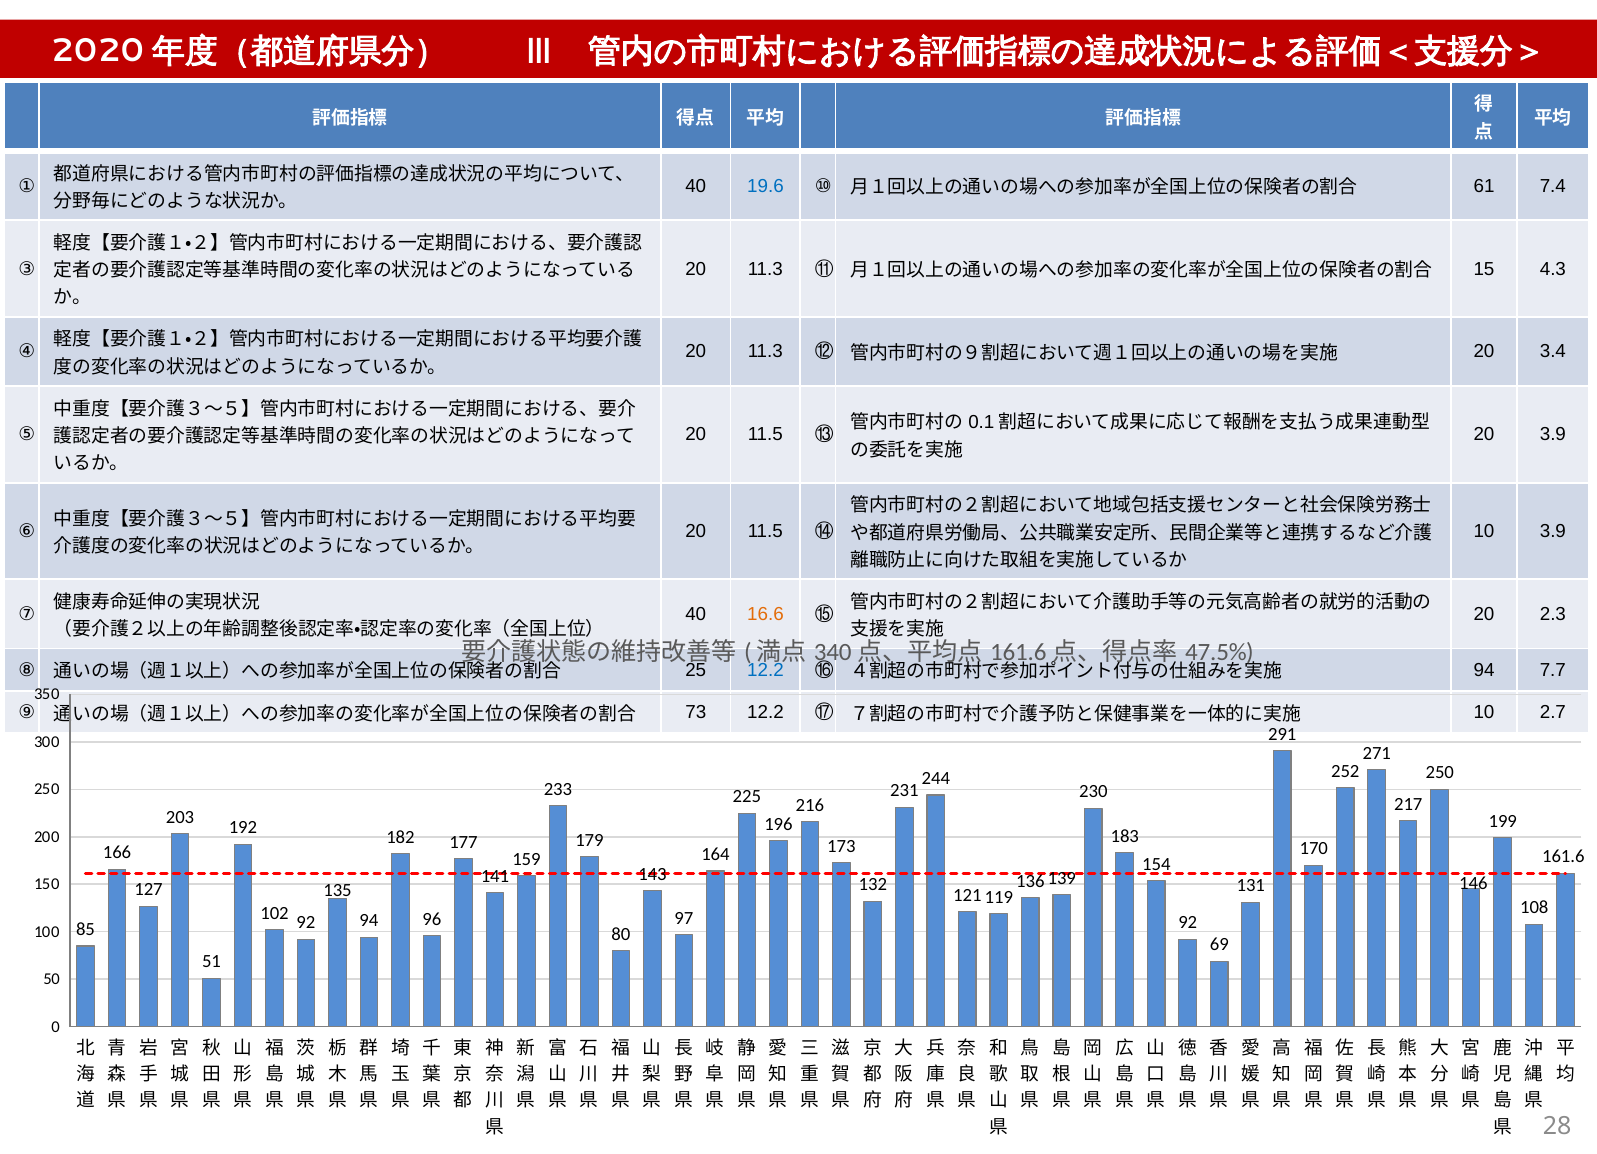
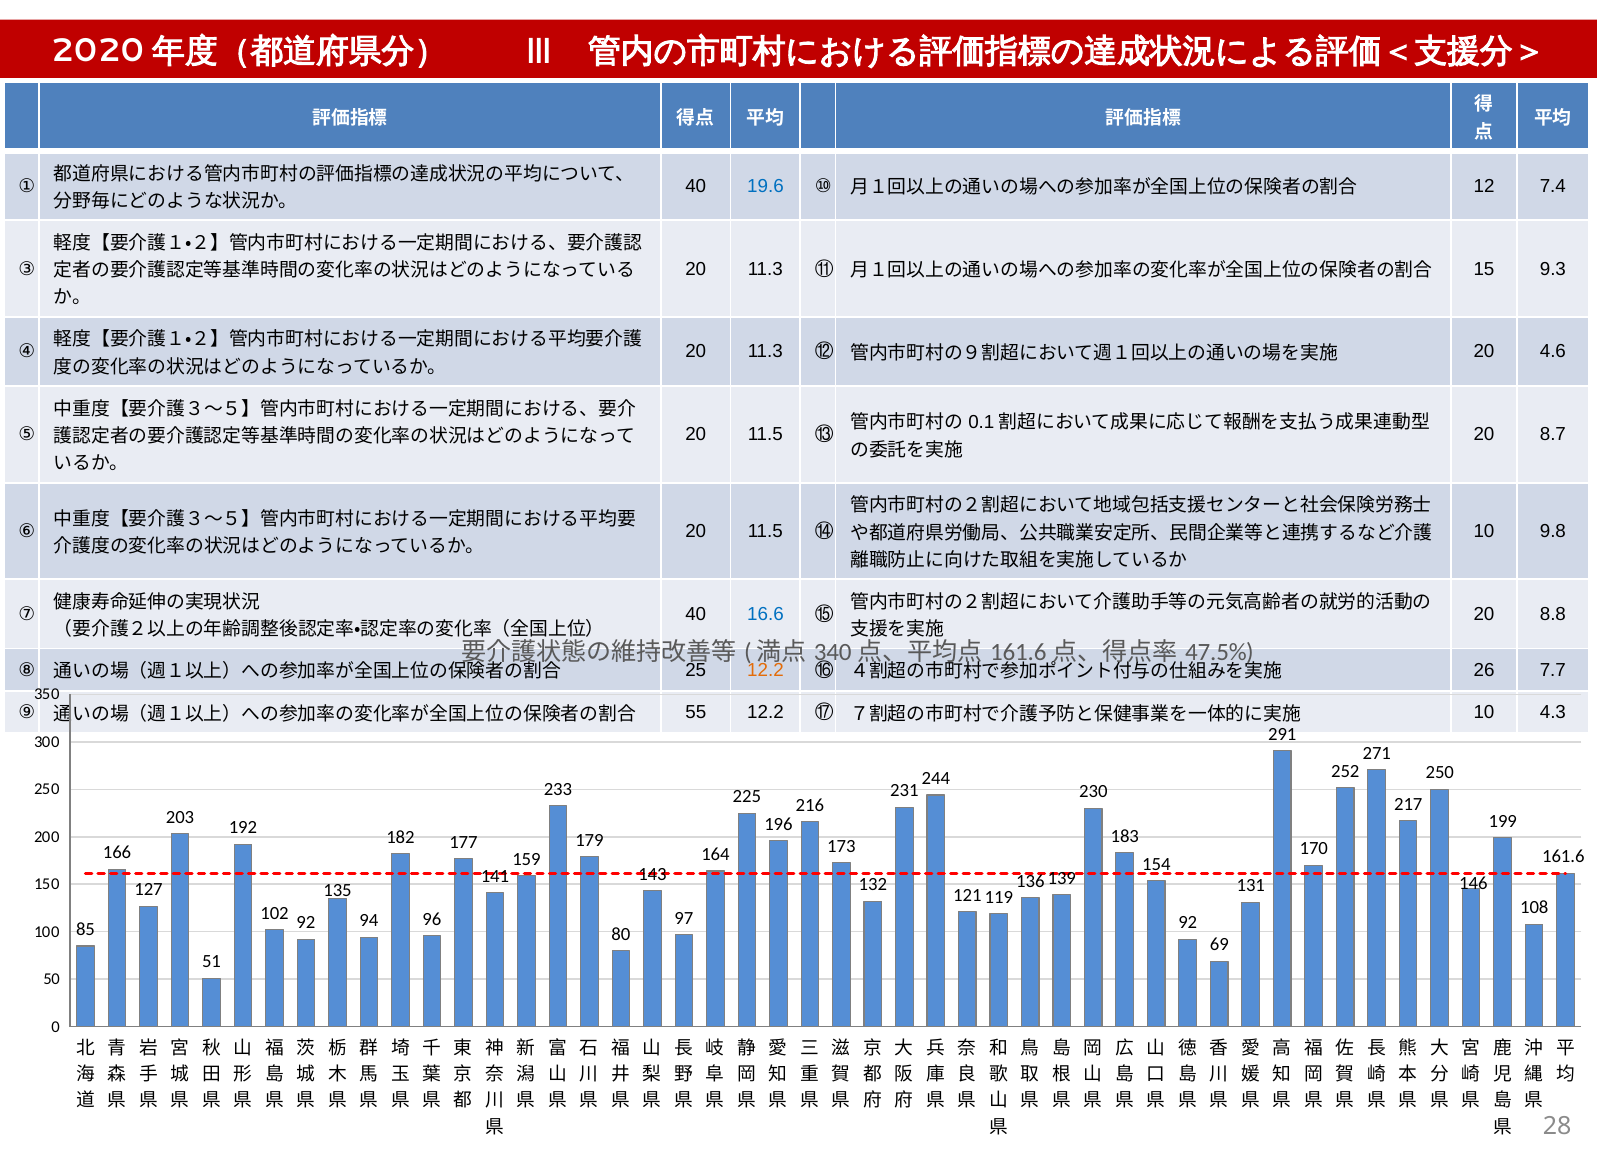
61: 61 -> 12 (1484, 186)
4.3: 4.3 -> 9.3 (1553, 269)
3.4: 3.4 -> 4.6 (1553, 352)
20 3.9: 3.9 -> 8.7 (1553, 434)
10 3.9: 3.9 -> 9.8 (1553, 531)
16.6 colour: orange -> blue (765, 614)
2.3: 2.3 -> 8.8 (1553, 614)
12.2 colour: blue -> orange (765, 670)
94: 94 -> 26 (1484, 670)
73: 73 -> 55 (696, 712)
2.7: 2.7 -> 4.3 (1553, 712)
